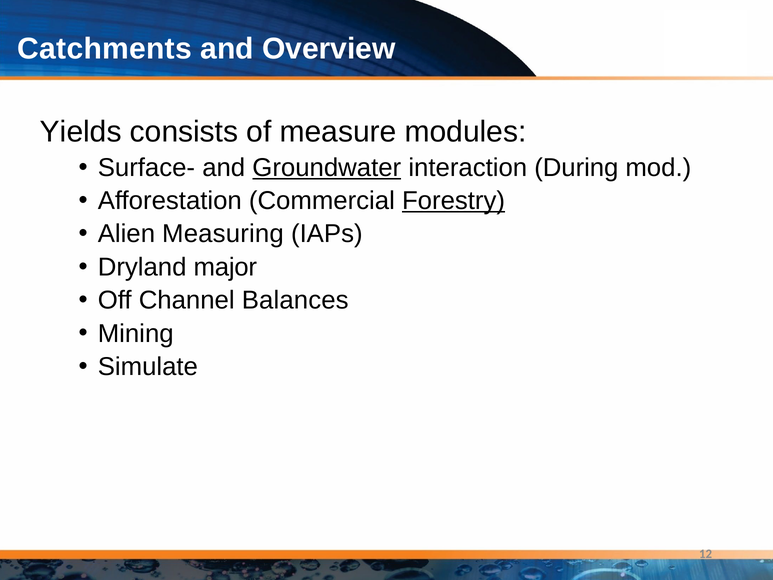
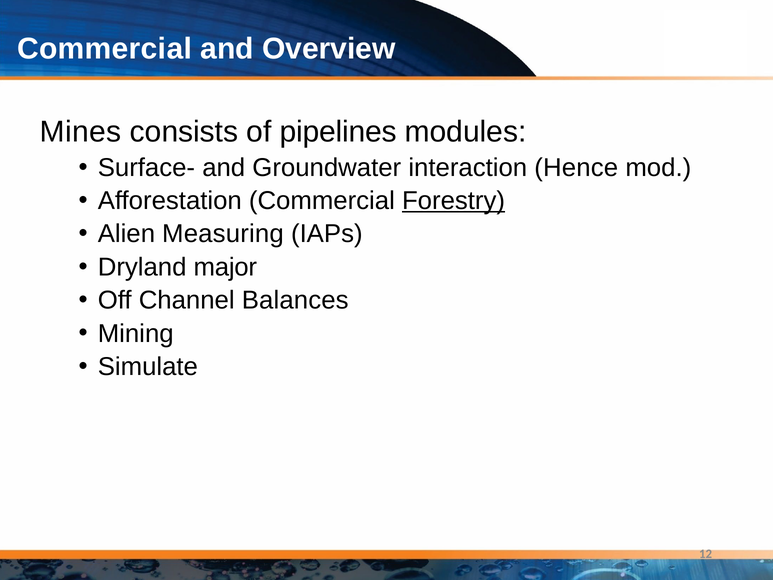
Catchments: Catchments -> Commercial (105, 49)
Yields: Yields -> Mines (81, 132)
measure: measure -> pipelines (338, 132)
Groundwater underline: present -> none (327, 168)
During: During -> Hence (576, 168)
